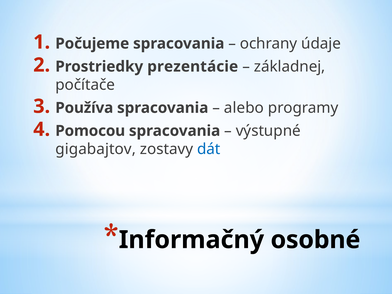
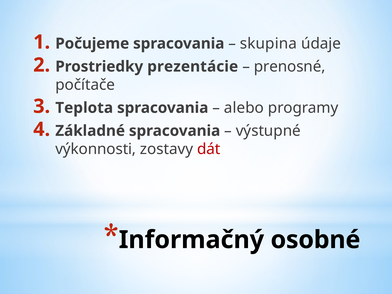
ochrany: ochrany -> skupina (268, 44)
základnej: základnej -> prenosné (290, 67)
Používa: Používa -> Teplota (84, 108)
Pomocou: Pomocou -> Základné (90, 131)
gigabajtov: gigabajtov -> výkonnosti (96, 149)
dát colour: blue -> red (209, 149)
